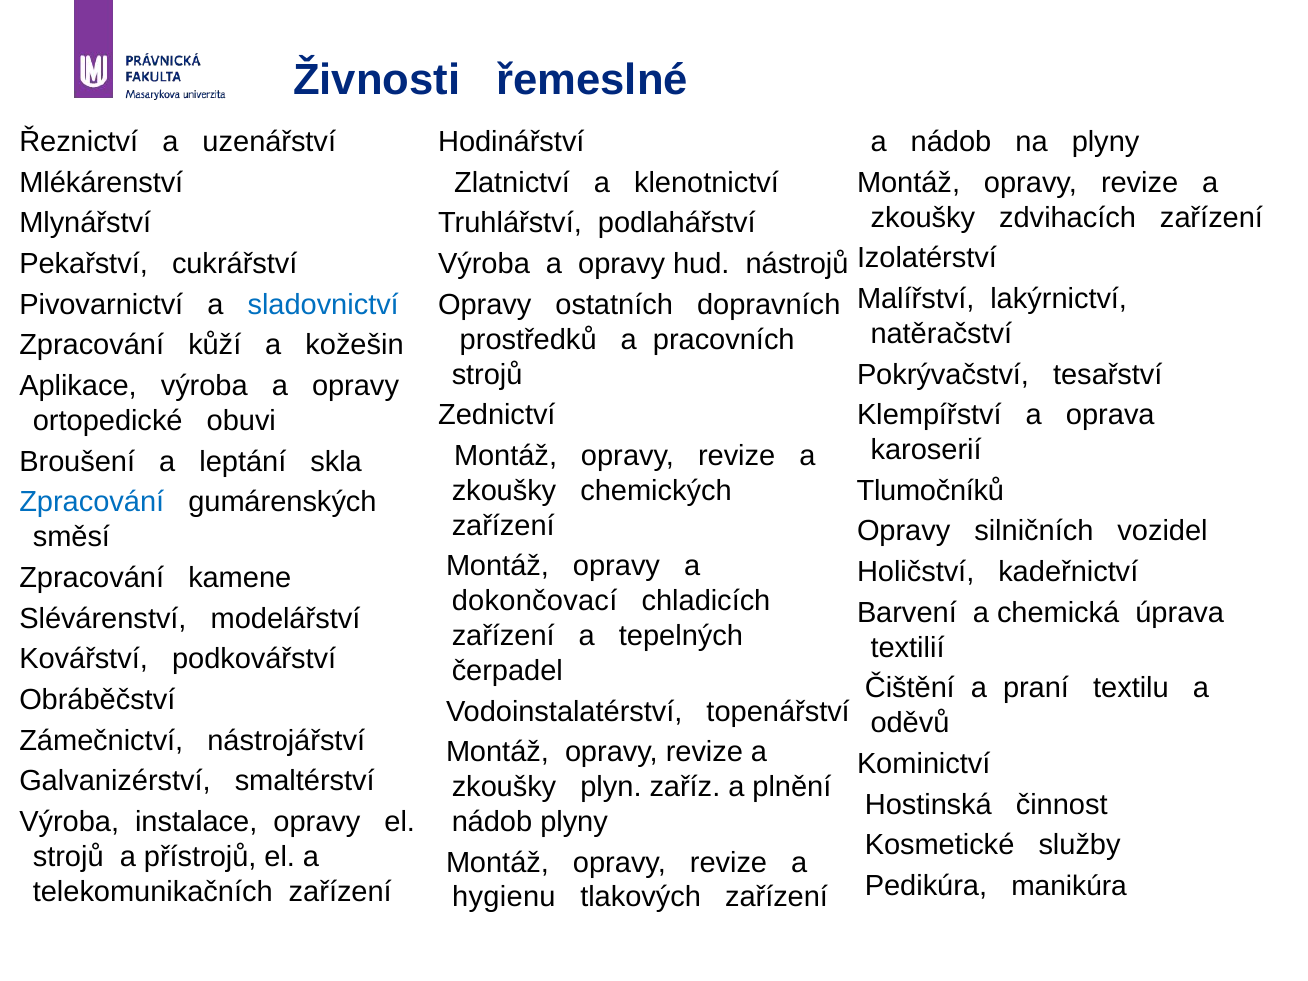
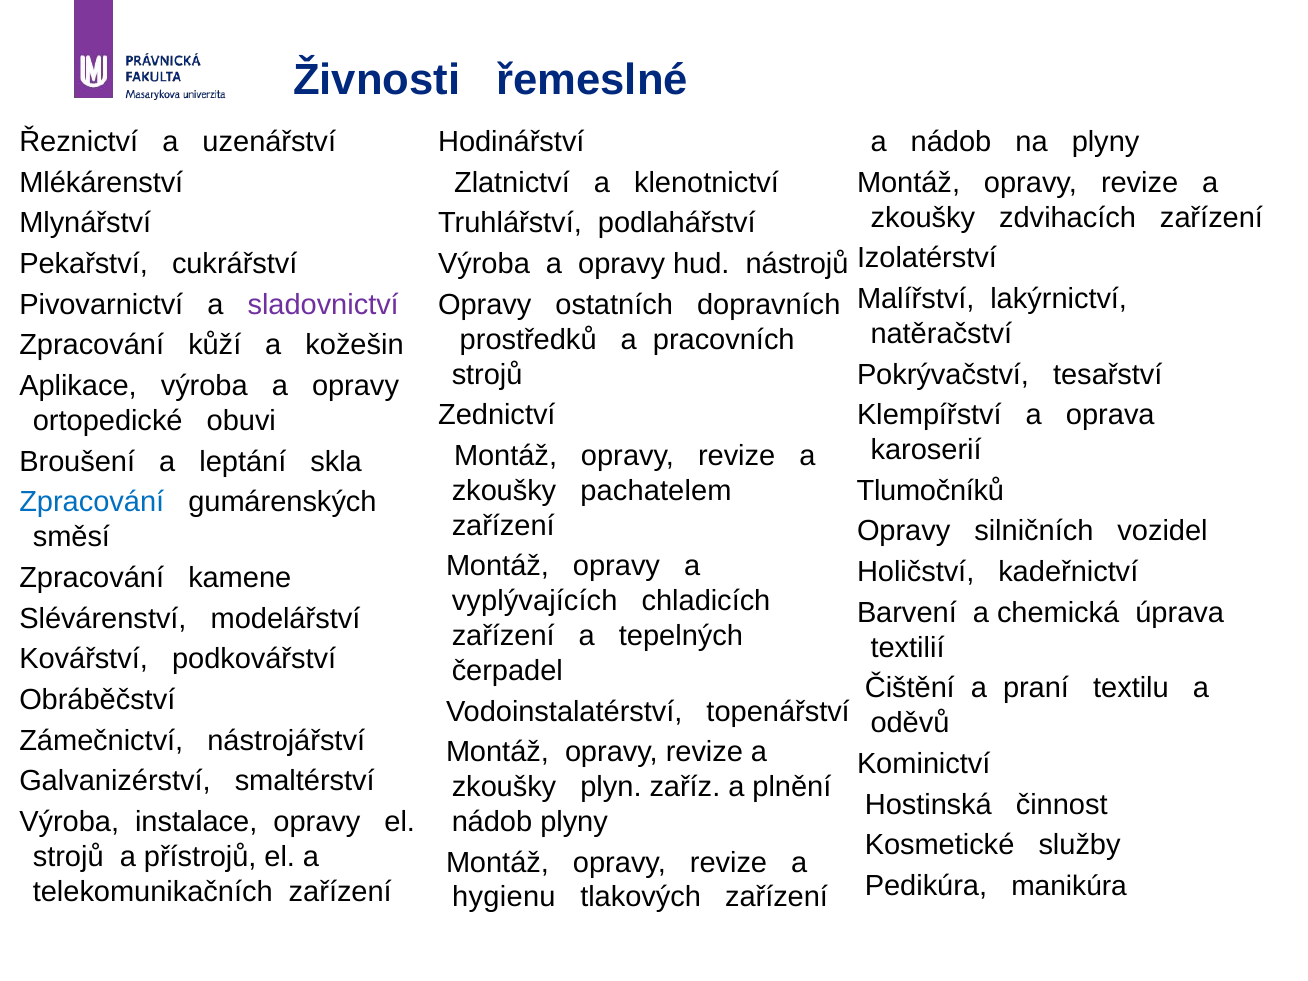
sladovnictví colour: blue -> purple (323, 305)
chemických: chemických -> pachatelem (656, 491)
dokončovací: dokončovací -> vyplývajících (535, 601)
